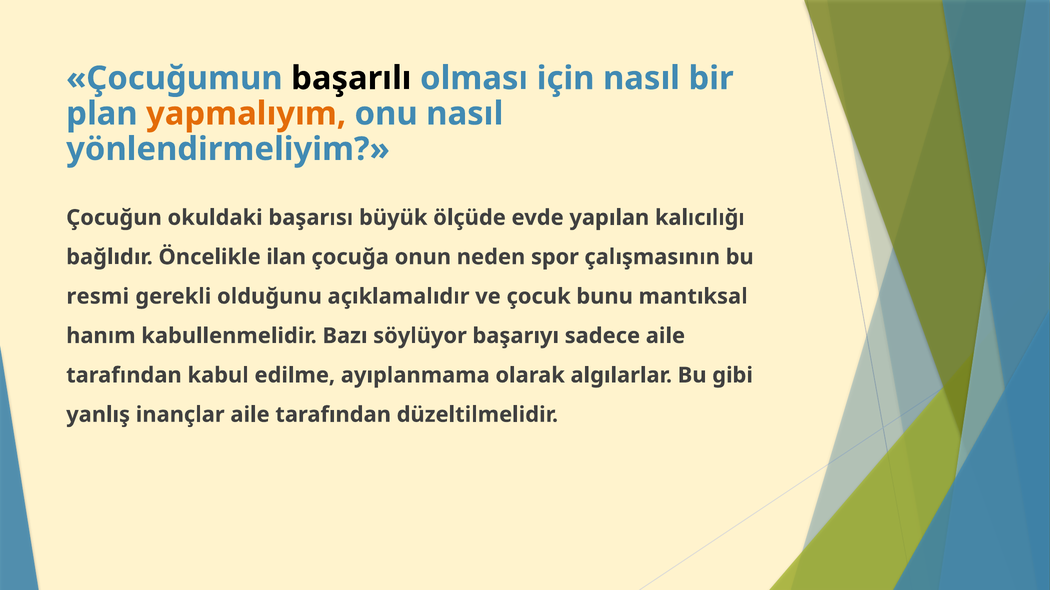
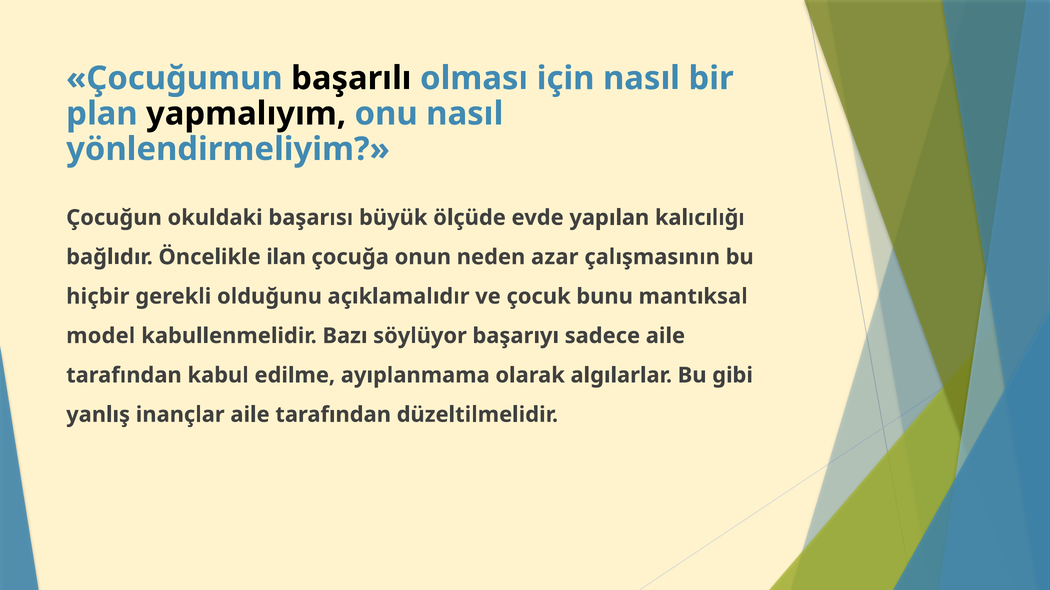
yapmalıyım colour: orange -> black (246, 114)
spor: spor -> azar (555, 257)
resmi: resmi -> hiçbir (98, 297)
hanım: hanım -> model (101, 336)
